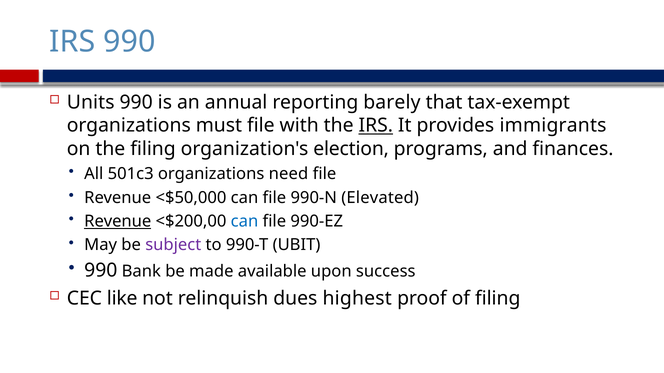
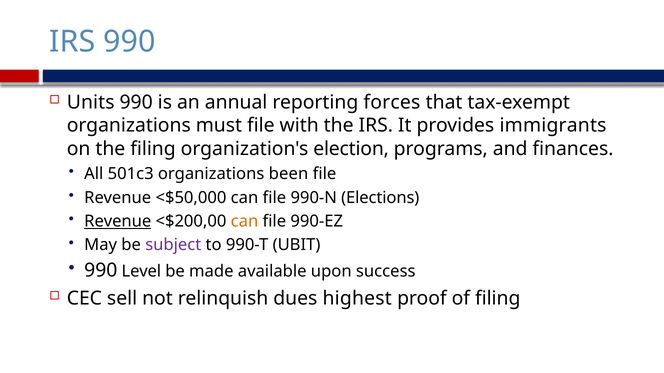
barely: barely -> forces (392, 103)
IRS underline: present -> none (376, 126)
need: need -> been (288, 174)
Elevated: Elevated -> Elections (380, 198)
can colour: blue -> orange (245, 222)
Bank: Bank -> Level (141, 272)
like: like -> sell (122, 299)
